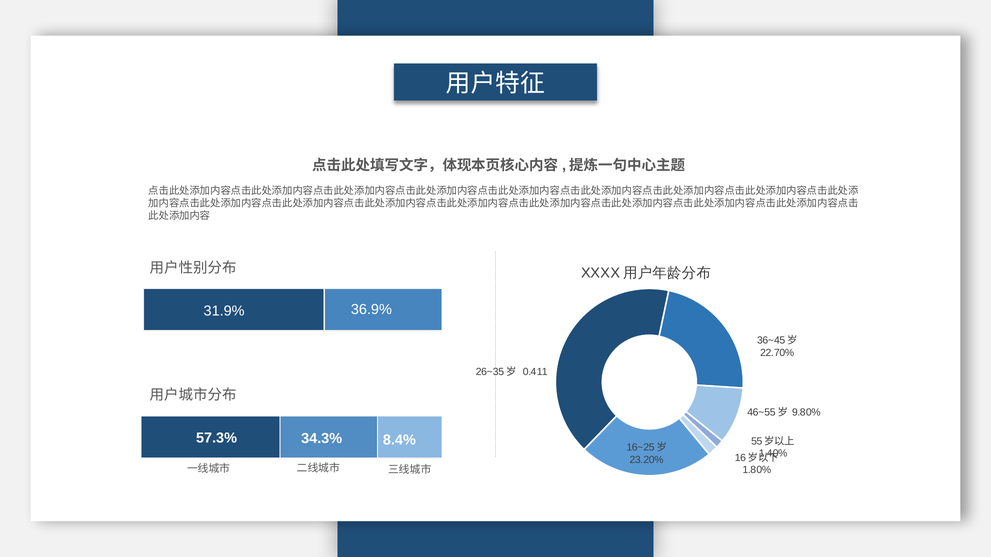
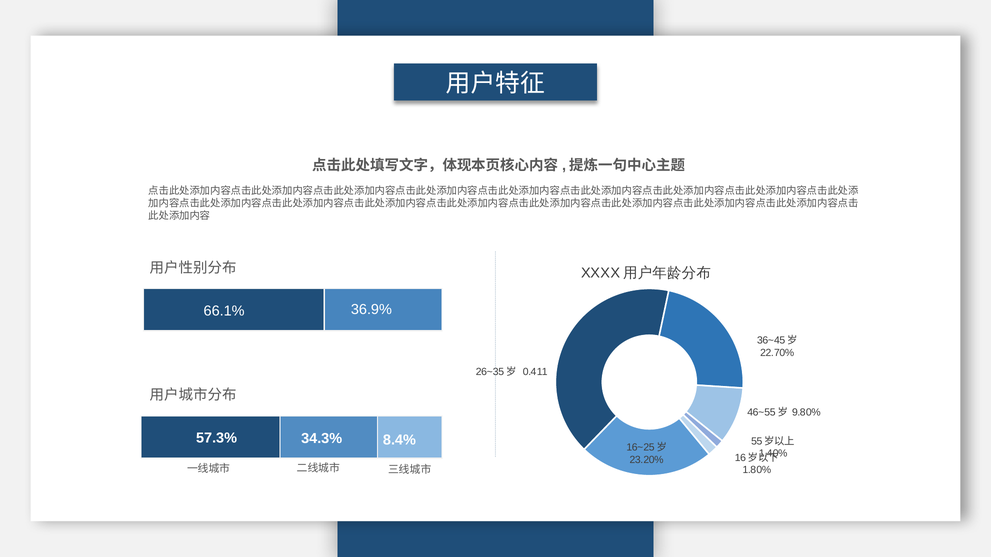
31.9%: 31.9% -> 66.1% (224, 311)
